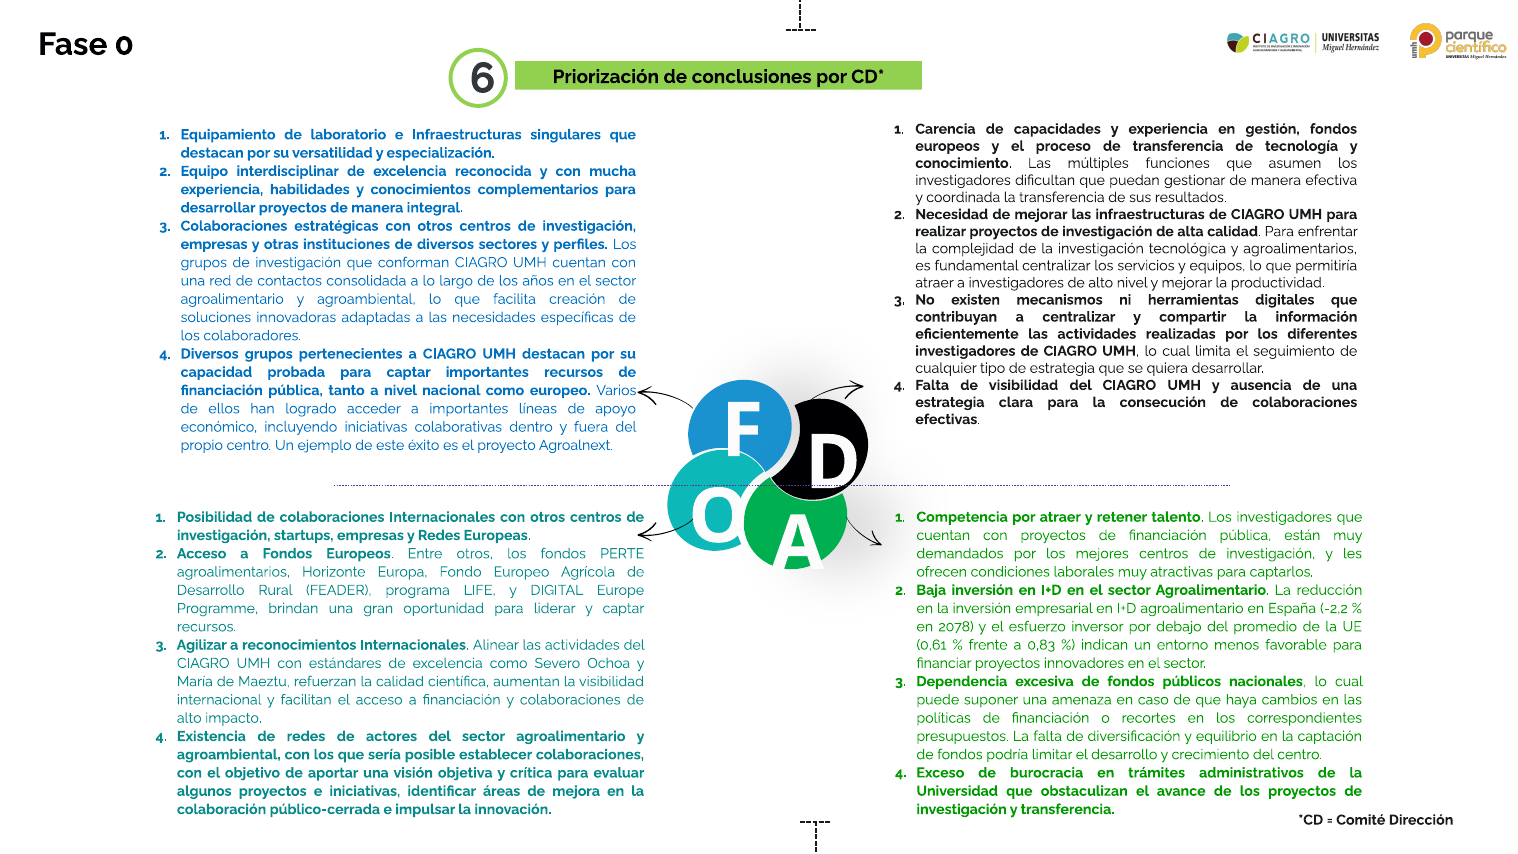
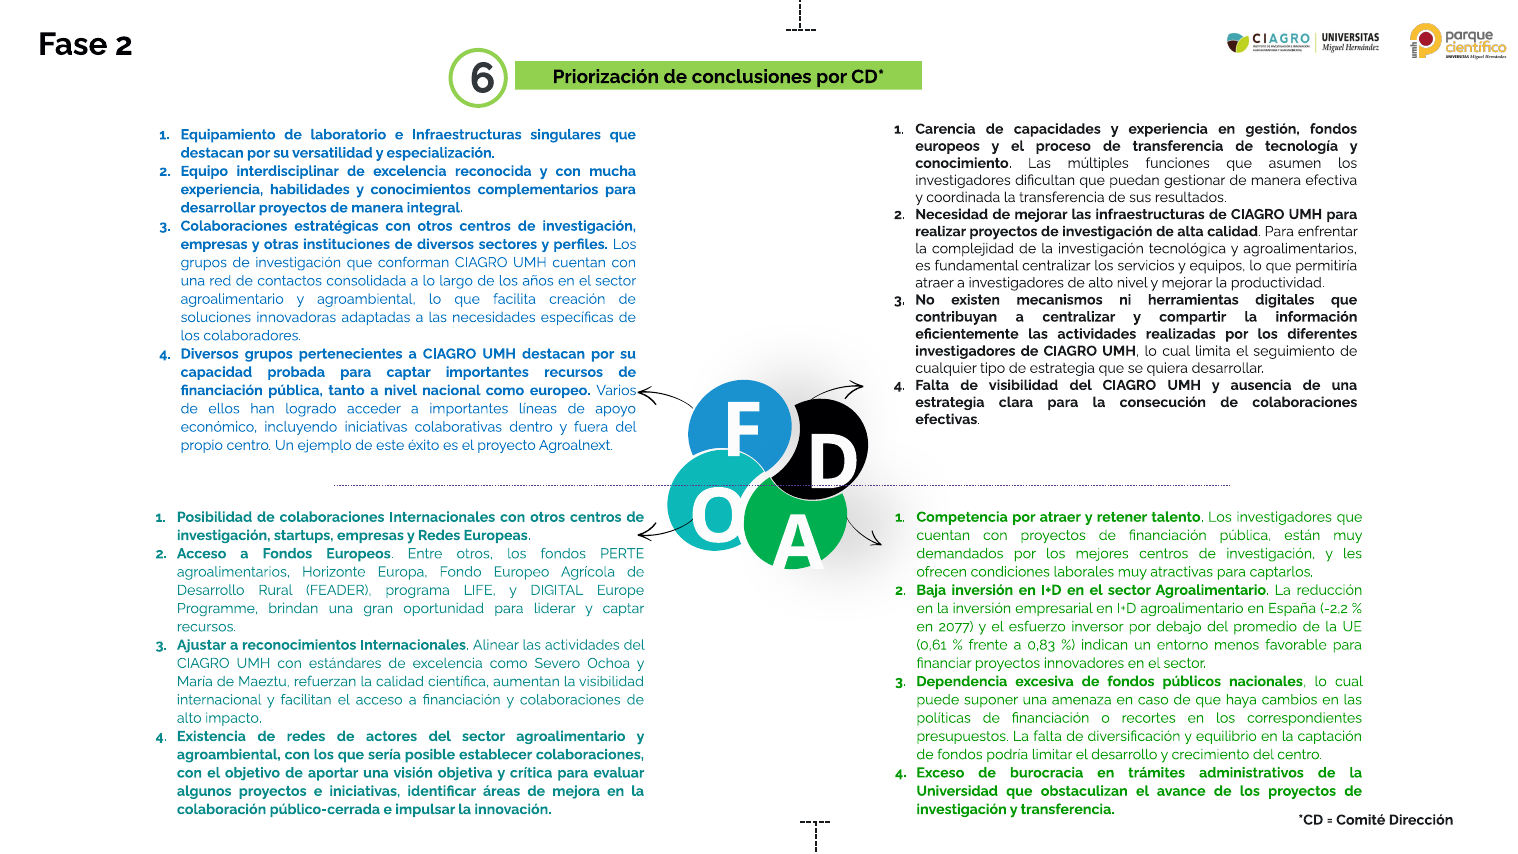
Fase 0: 0 -> 2 (124, 44)
2078: 2078 -> 2077 (956, 627)
Agilizar: Agilizar -> Ajustar (202, 645)
